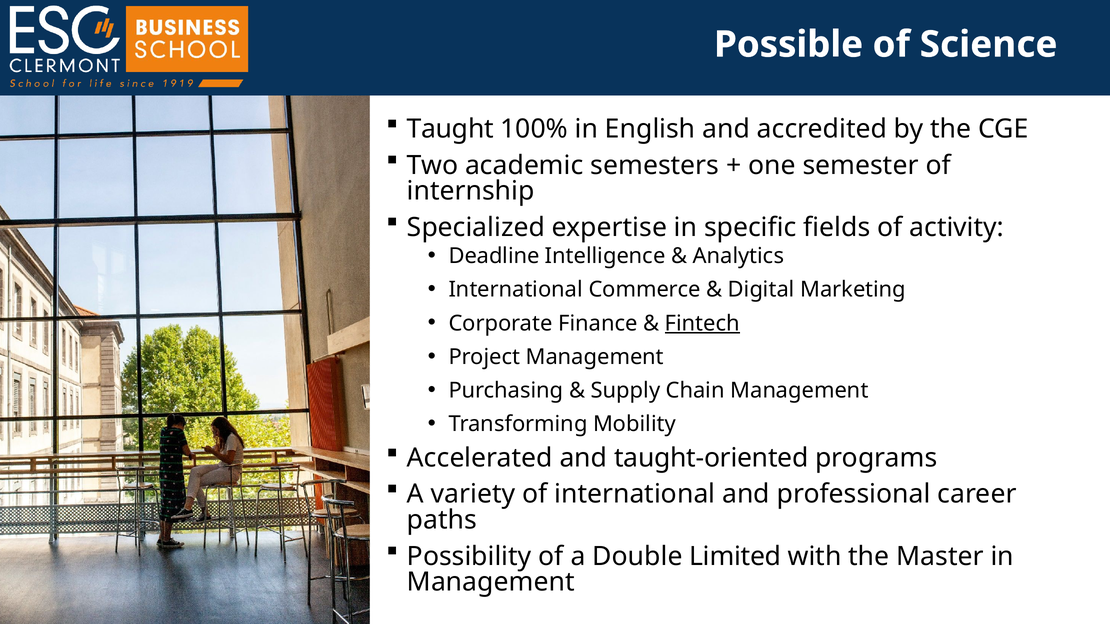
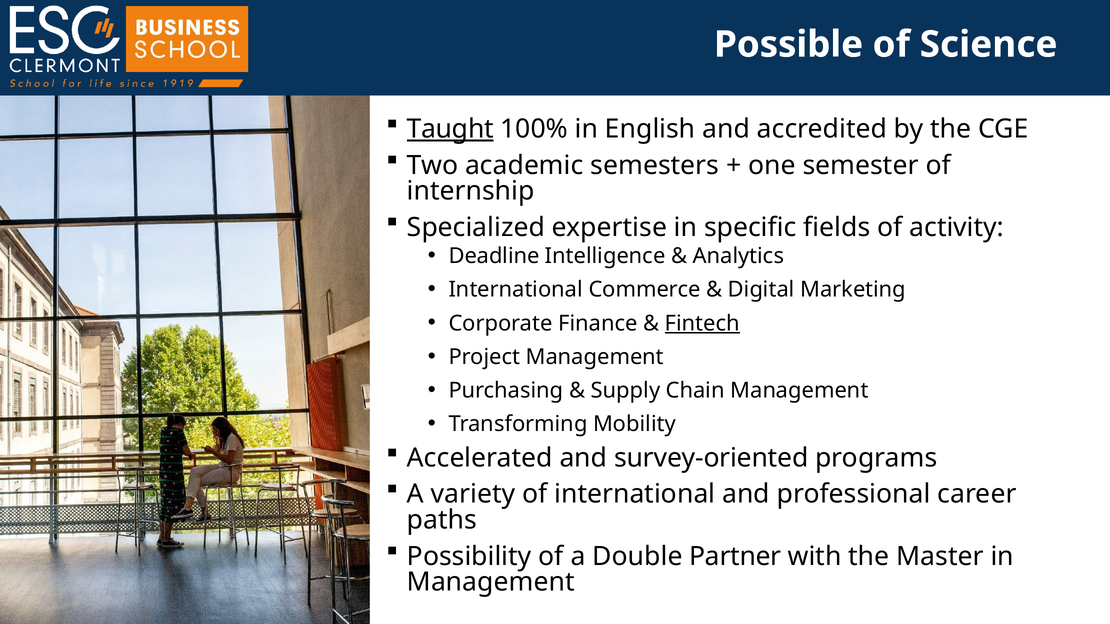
Taught underline: none -> present (450, 129)
taught-oriented: taught-oriented -> survey-oriented (711, 458)
Limited: Limited -> Partner (735, 557)
